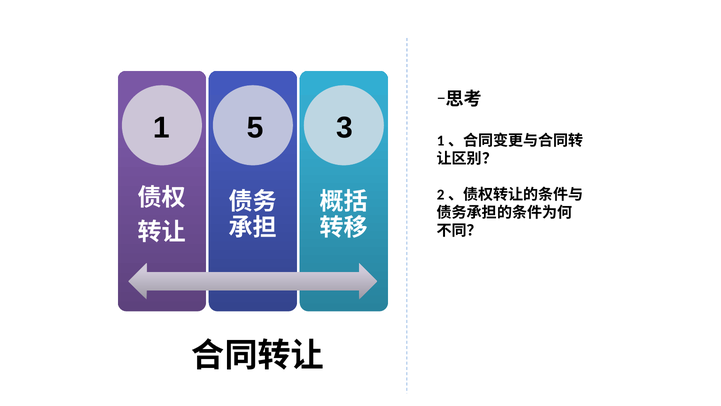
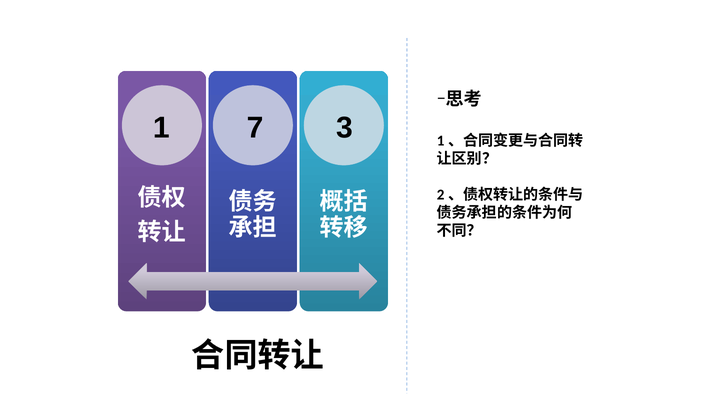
5: 5 -> 7 (255, 128)
